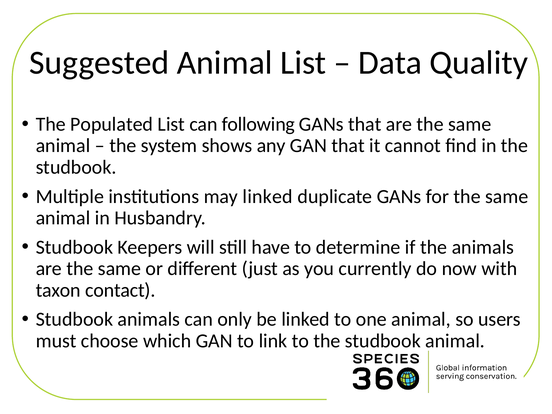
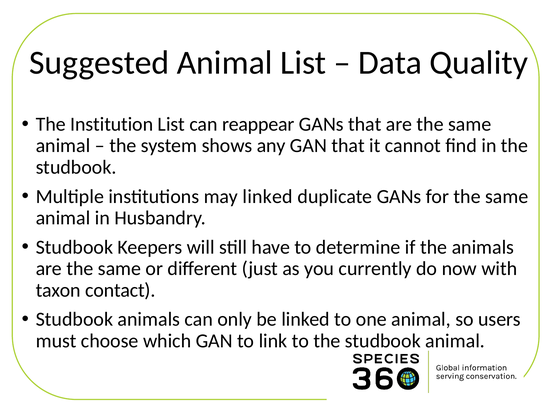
Populated: Populated -> Institution (112, 124)
following: following -> reappear (258, 124)
